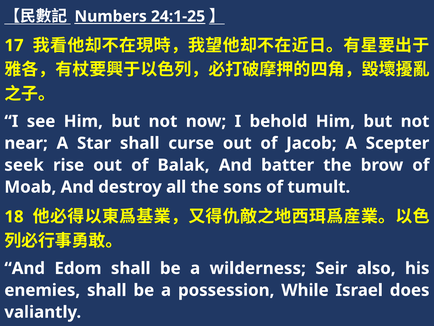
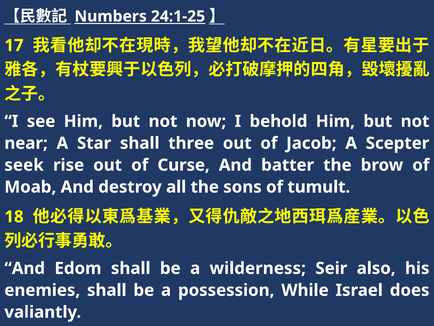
curse: curse -> three (191, 143)
Balak: Balak -> Curse (184, 165)
